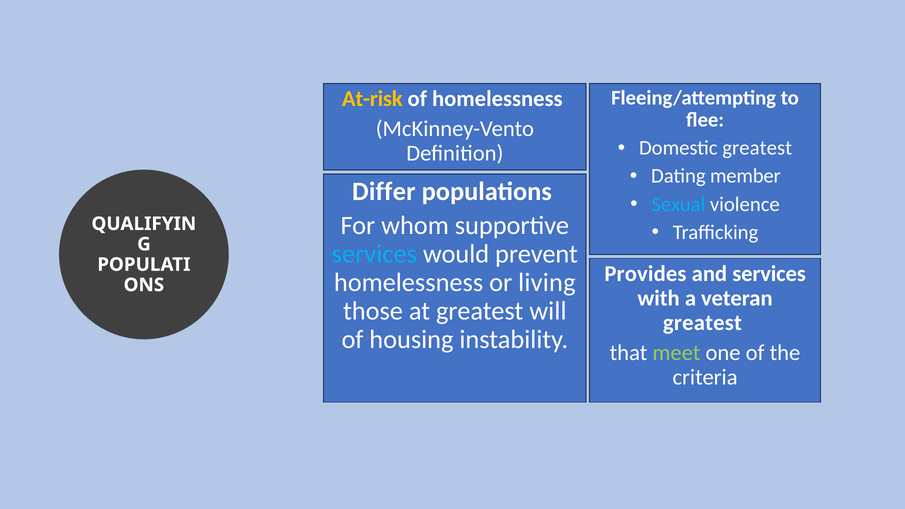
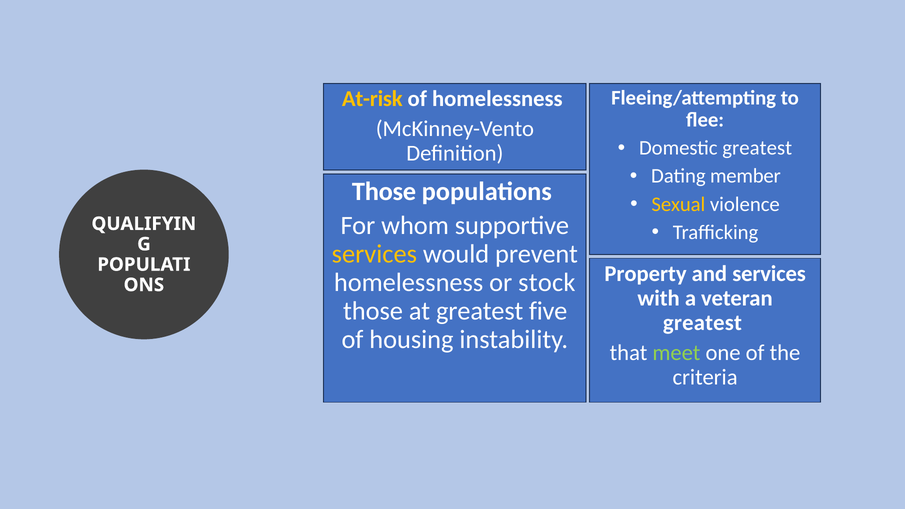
Differ: Differ -> Those (384, 192)
Sexual colour: light blue -> yellow (678, 204)
services colour: light blue -> yellow (374, 254)
Provides: Provides -> Property (646, 274)
living: living -> stock (547, 283)
will: will -> five (548, 311)
